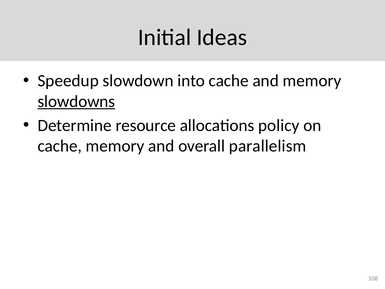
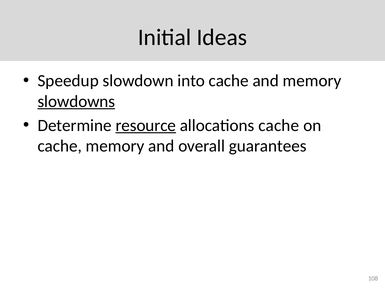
resource underline: none -> present (146, 125)
allocations policy: policy -> cache (279, 125)
parallelism: parallelism -> guarantees (268, 146)
